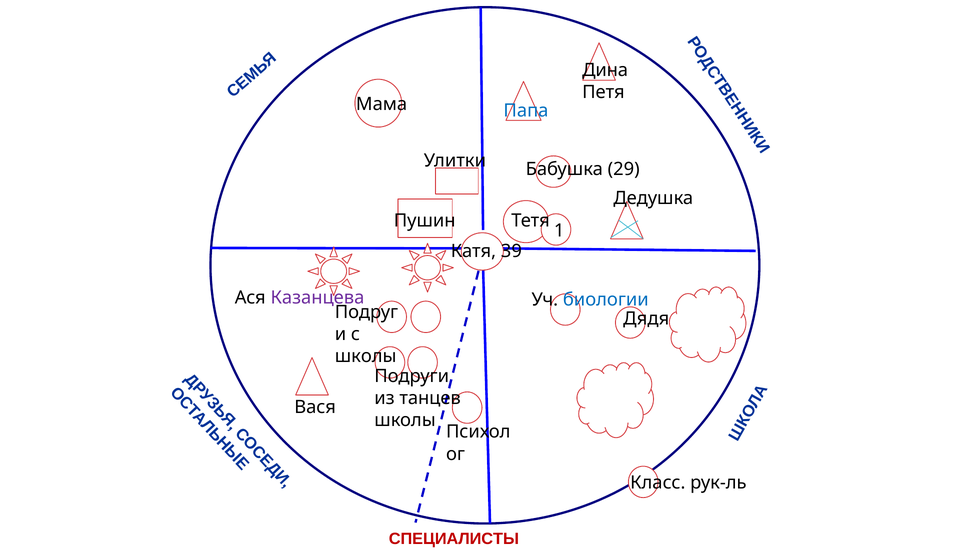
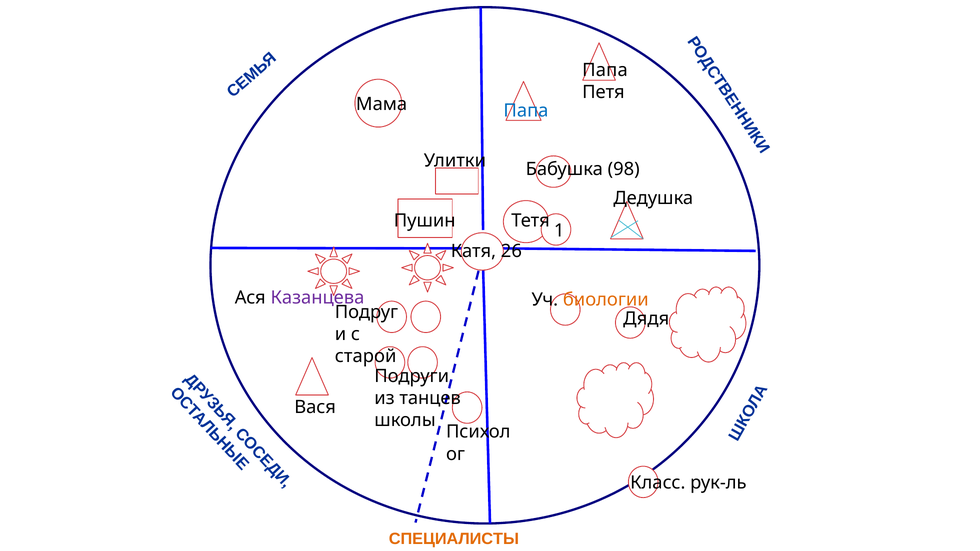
Дина: Дина -> Папа (605, 70)
29: 29 -> 98 (624, 169)
39: 39 -> 26 (511, 251)
биологии colour: blue -> orange (606, 300)
школы: школы -> старой (366, 357)
СПЕЦИАЛИСТЫ colour: red -> orange (454, 539)
